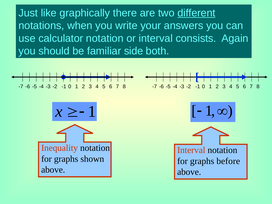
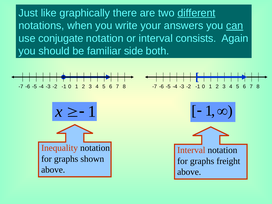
can underline: none -> present (235, 26)
calculator: calculator -> conjugate (61, 38)
before: before -> freight (228, 161)
